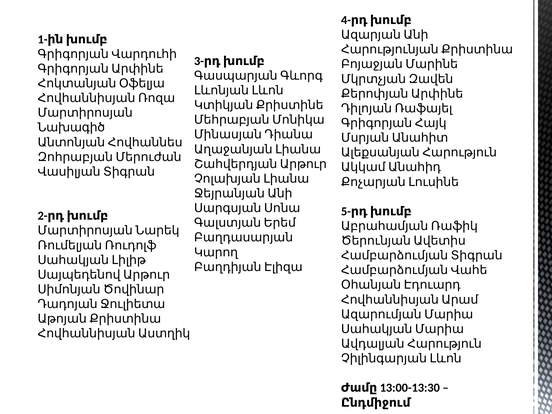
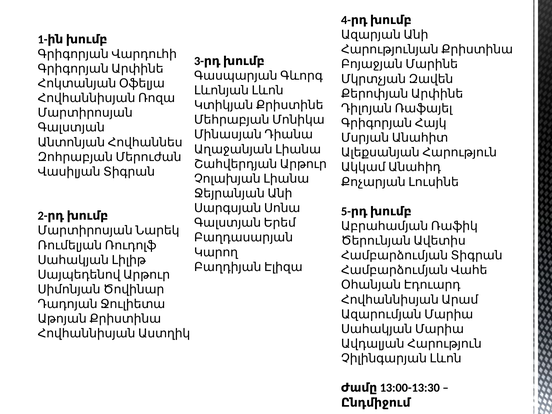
Նախագիծ: Նախագիծ -> Գալստյան (71, 128)
